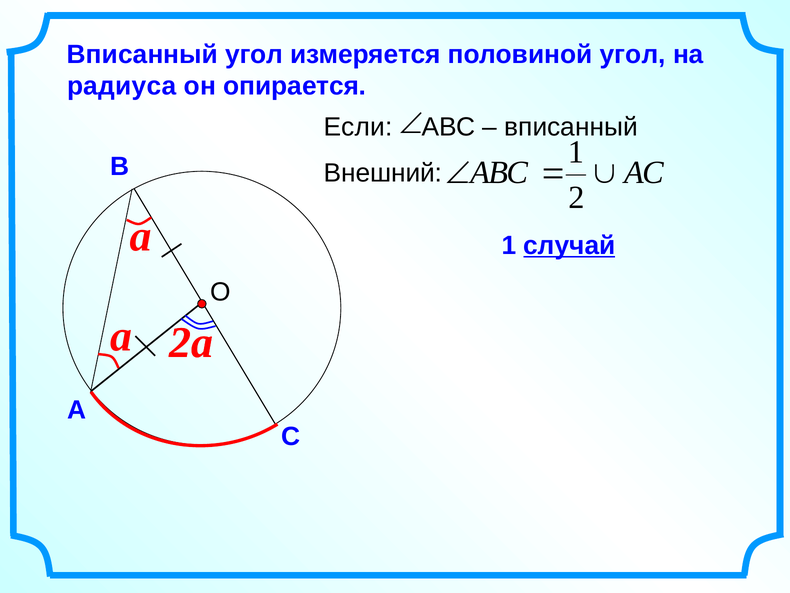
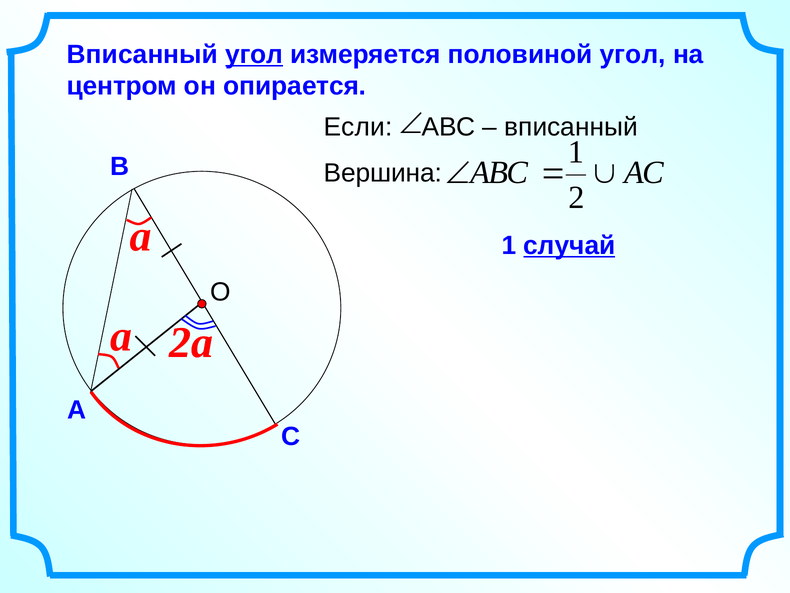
угол underline: none -> present (254, 54)
радиуса: радиуса -> центром (122, 86)
Внешний: Внешний -> Вершина (383, 173)
